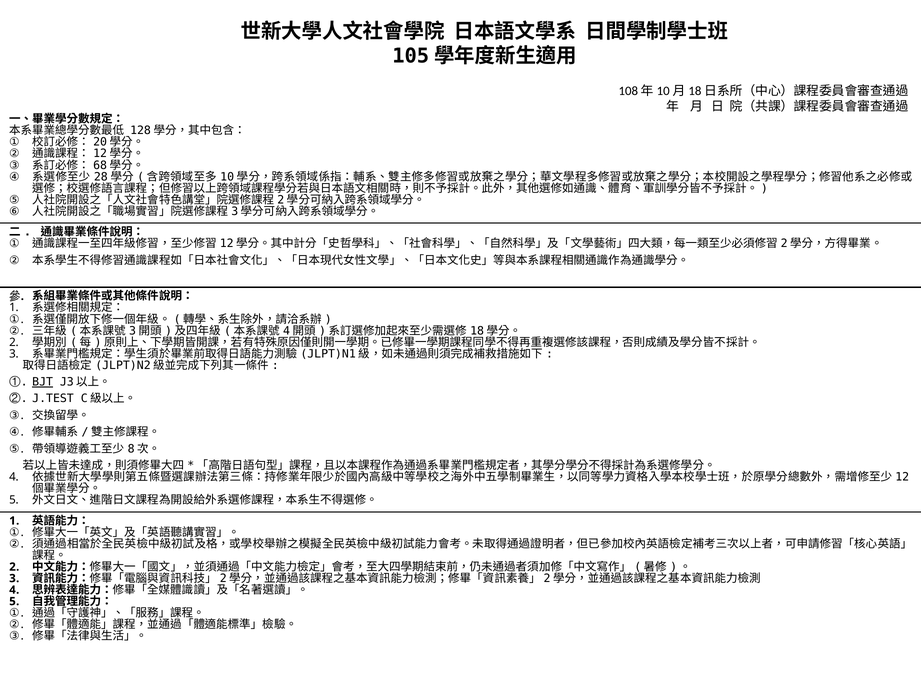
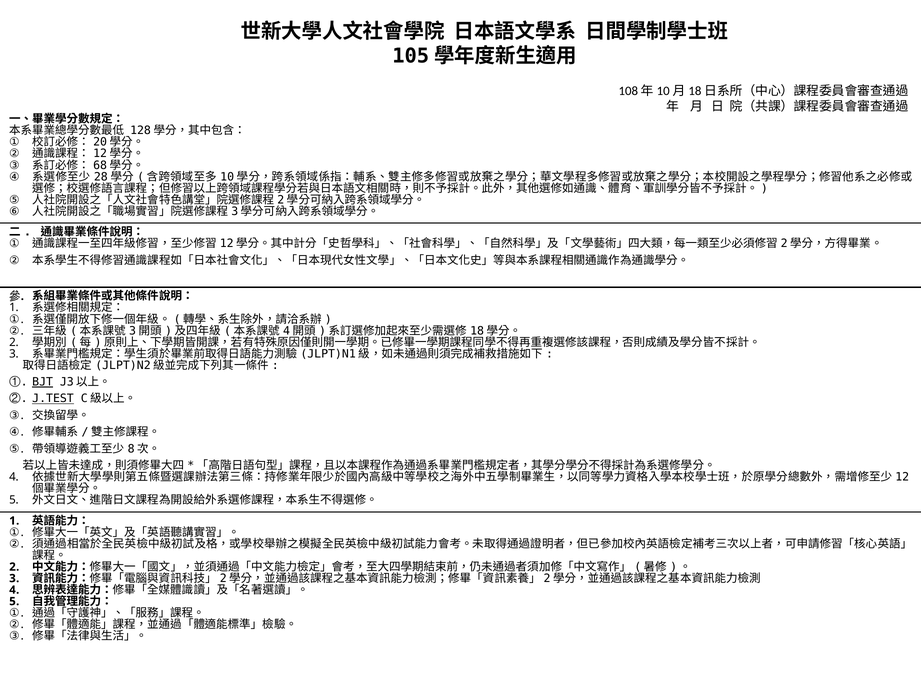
J.TEST underline: none -> present (53, 399)
